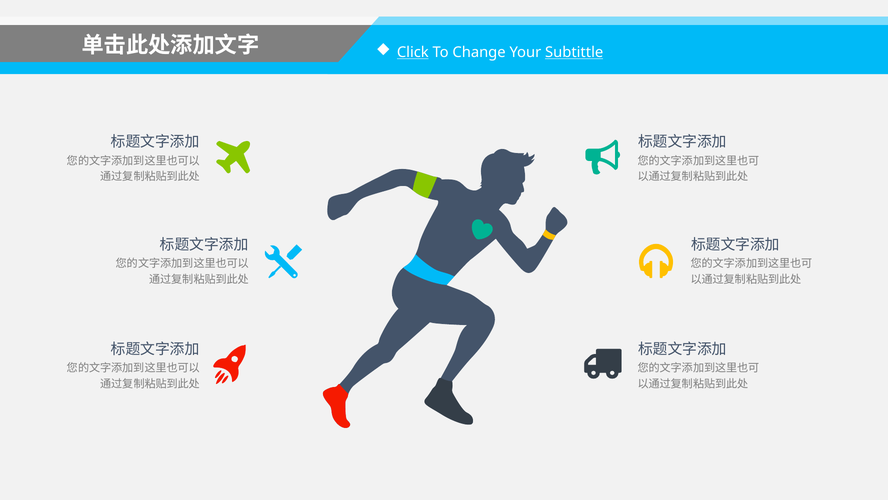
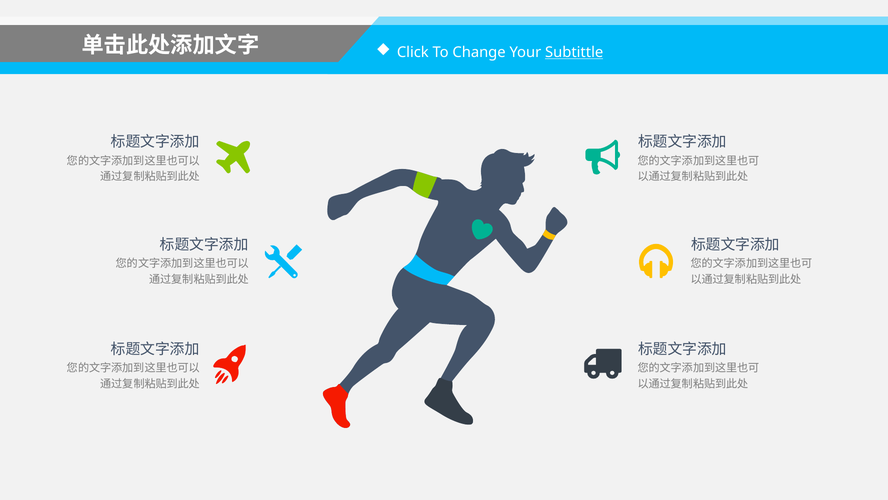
Click underline: present -> none (413, 52)
